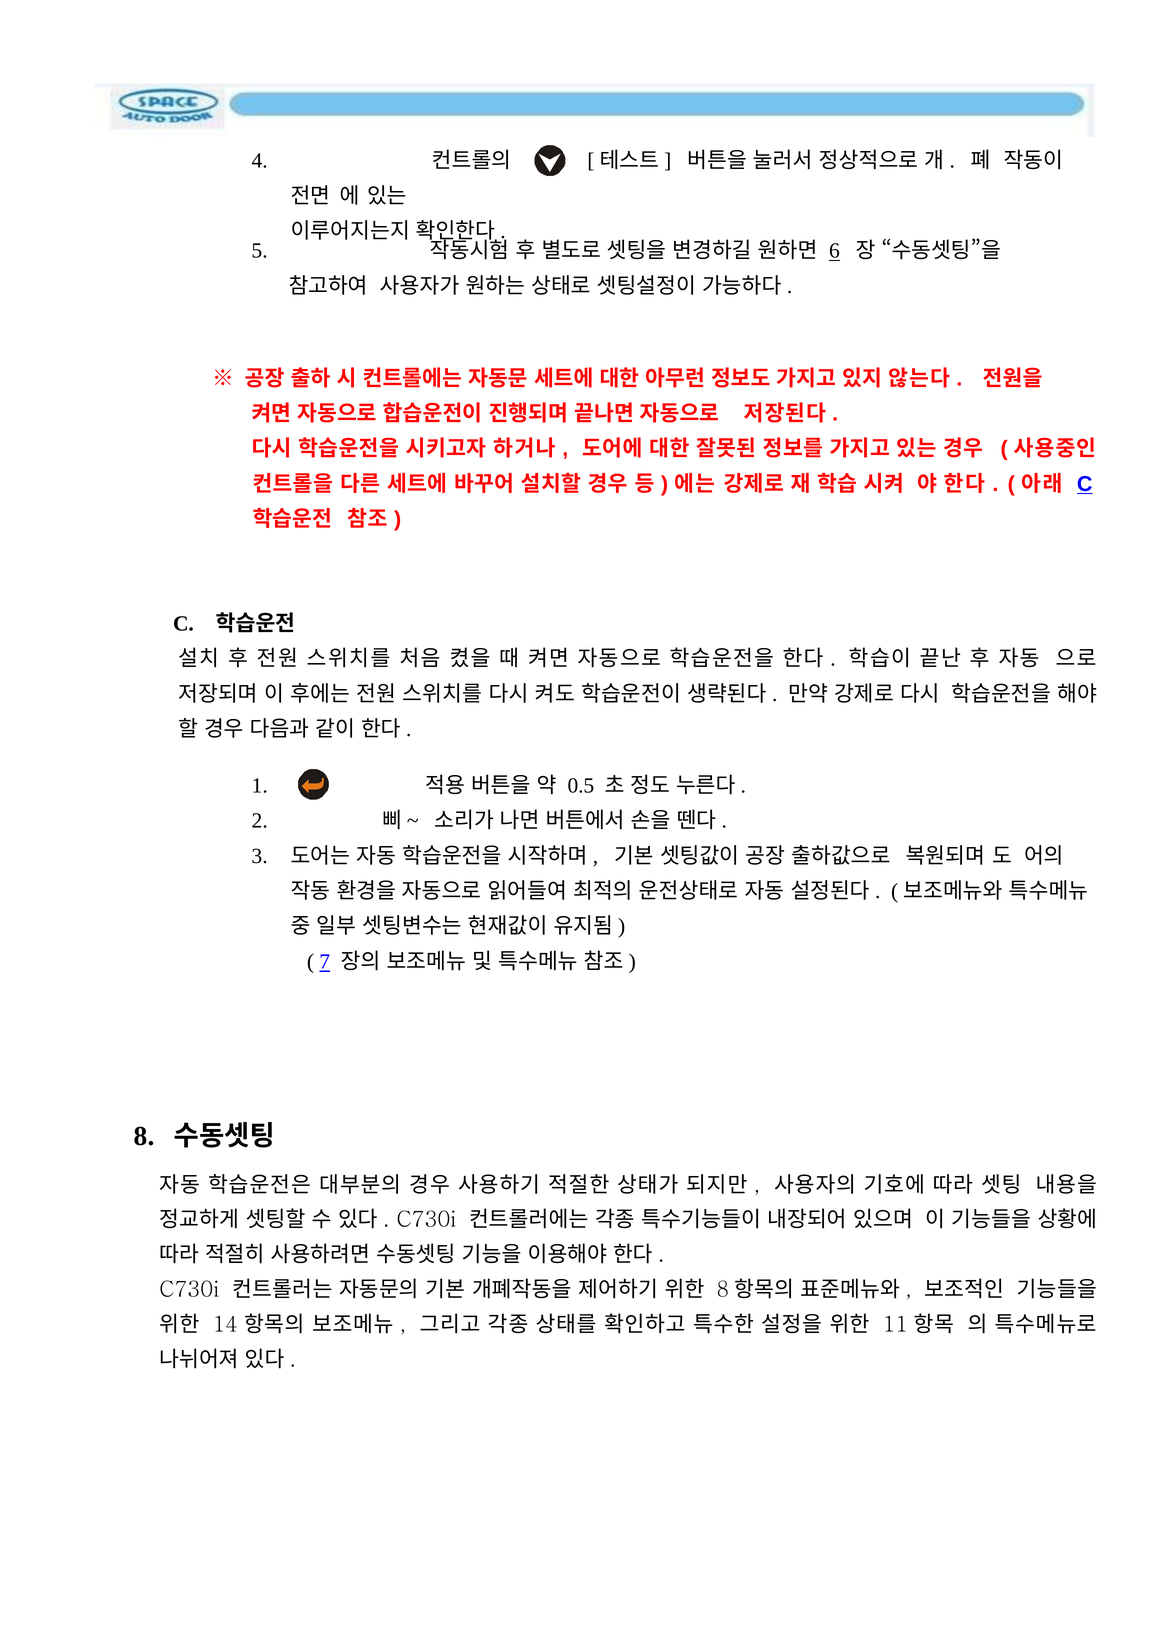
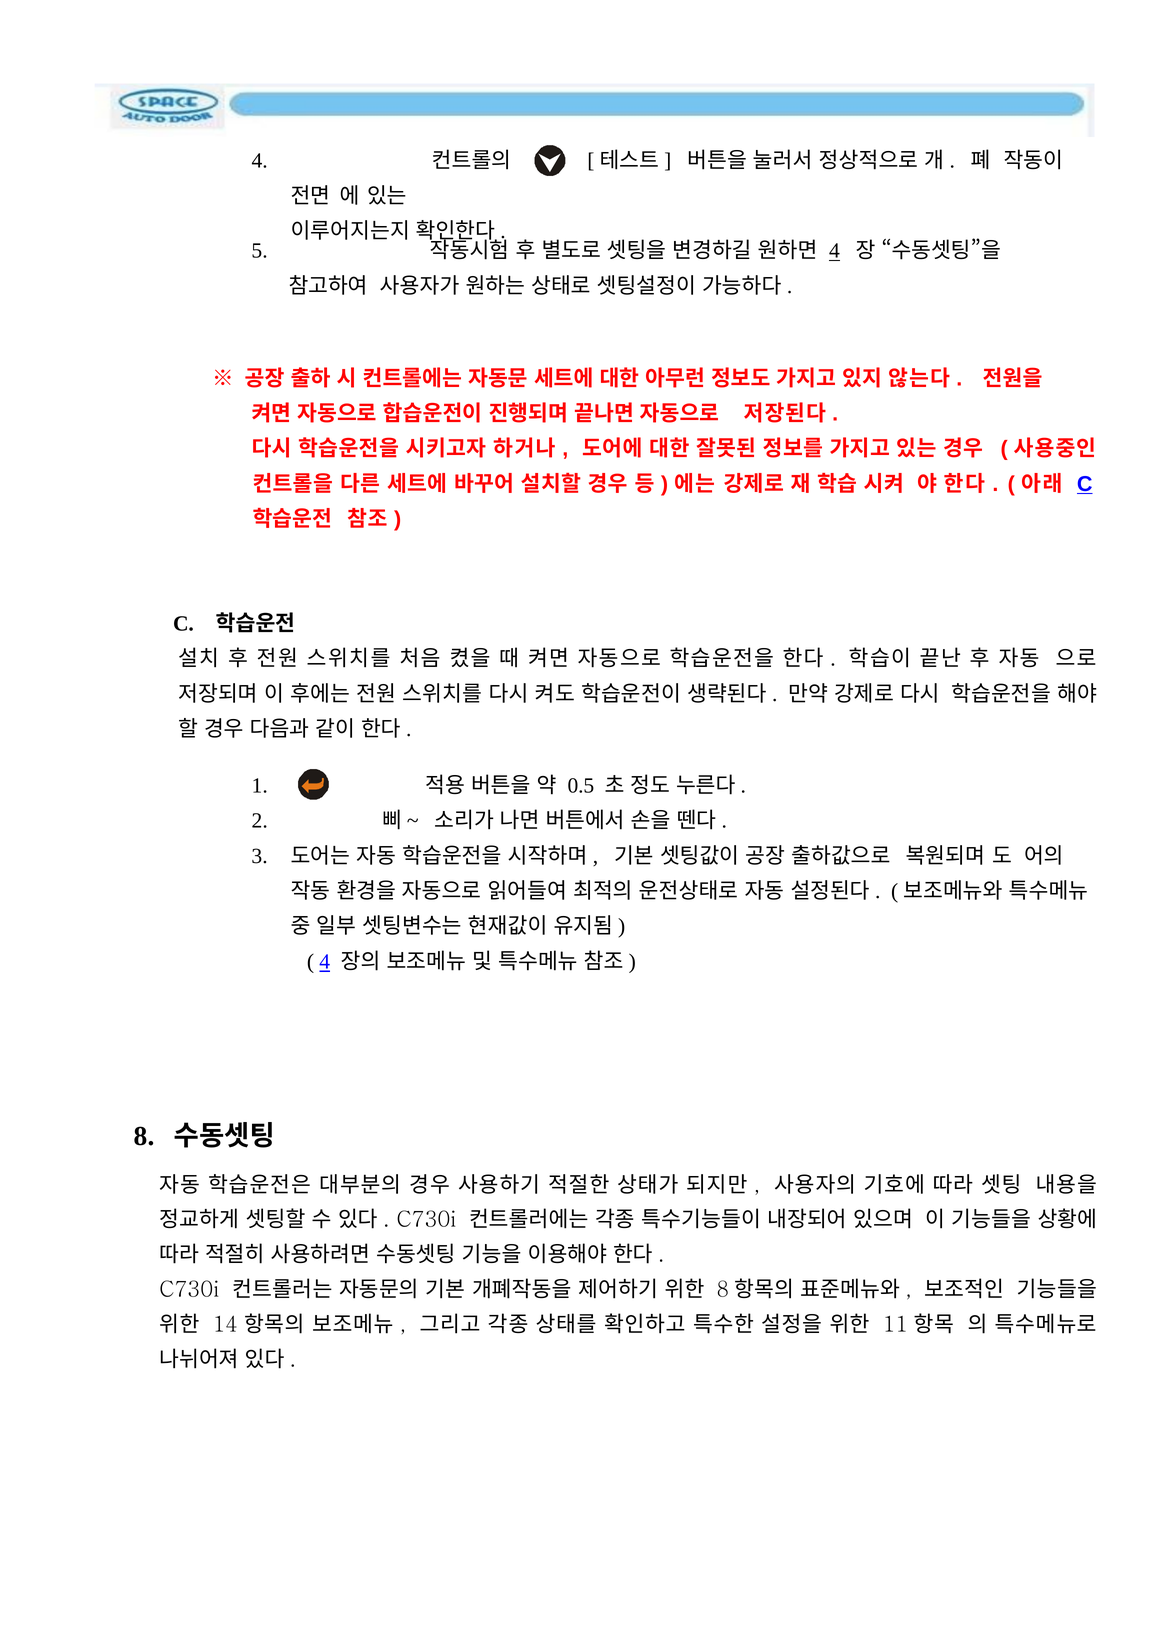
6: 6 -> 4 (834, 251)
7: 7 -> 4 (325, 962)
